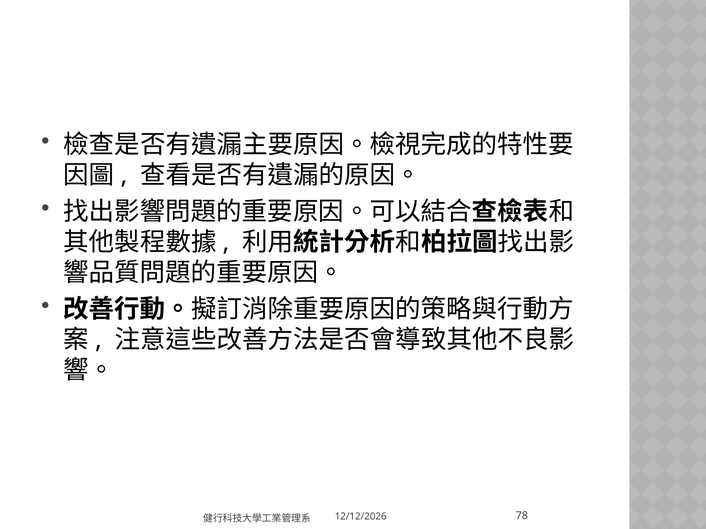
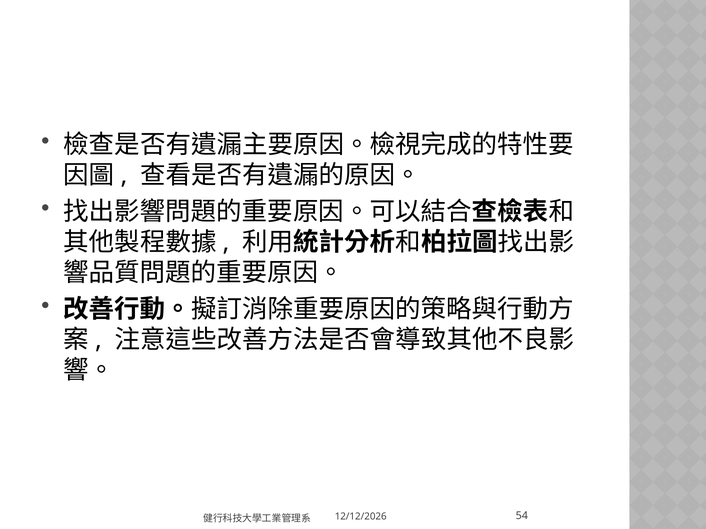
78: 78 -> 54 (522, 516)
